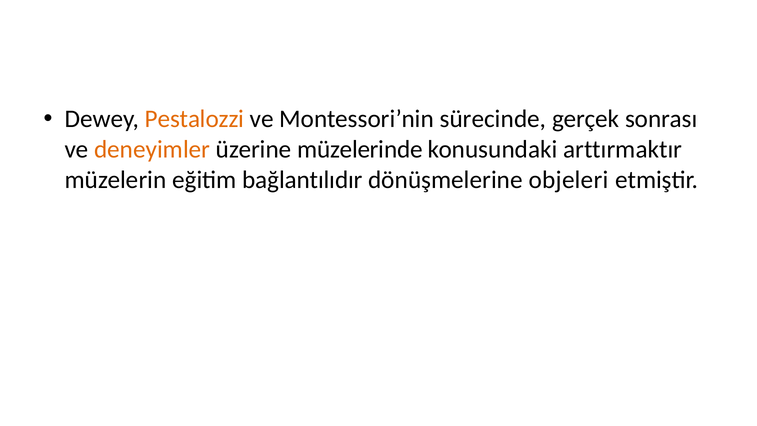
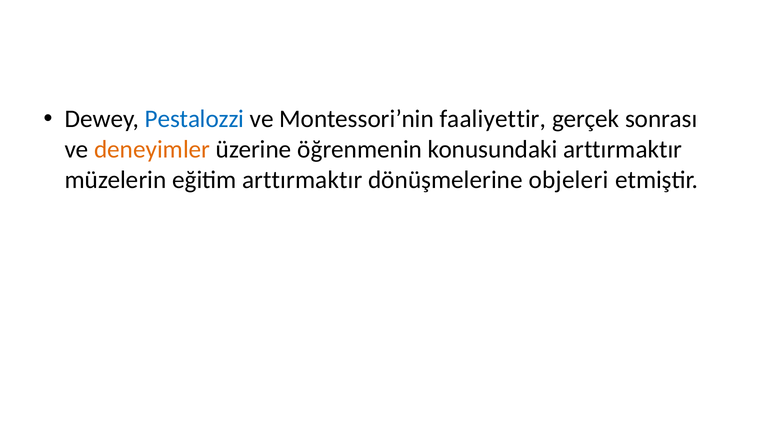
Pestalozzi colour: orange -> blue (194, 119)
sürecinde: sürecinde -> faaliyettir (493, 119)
müzelerinde: müzelerinde -> öğrenmenin (360, 149)
eğitim bağlantılıdır: bağlantılıdır -> arttırmaktır (302, 180)
